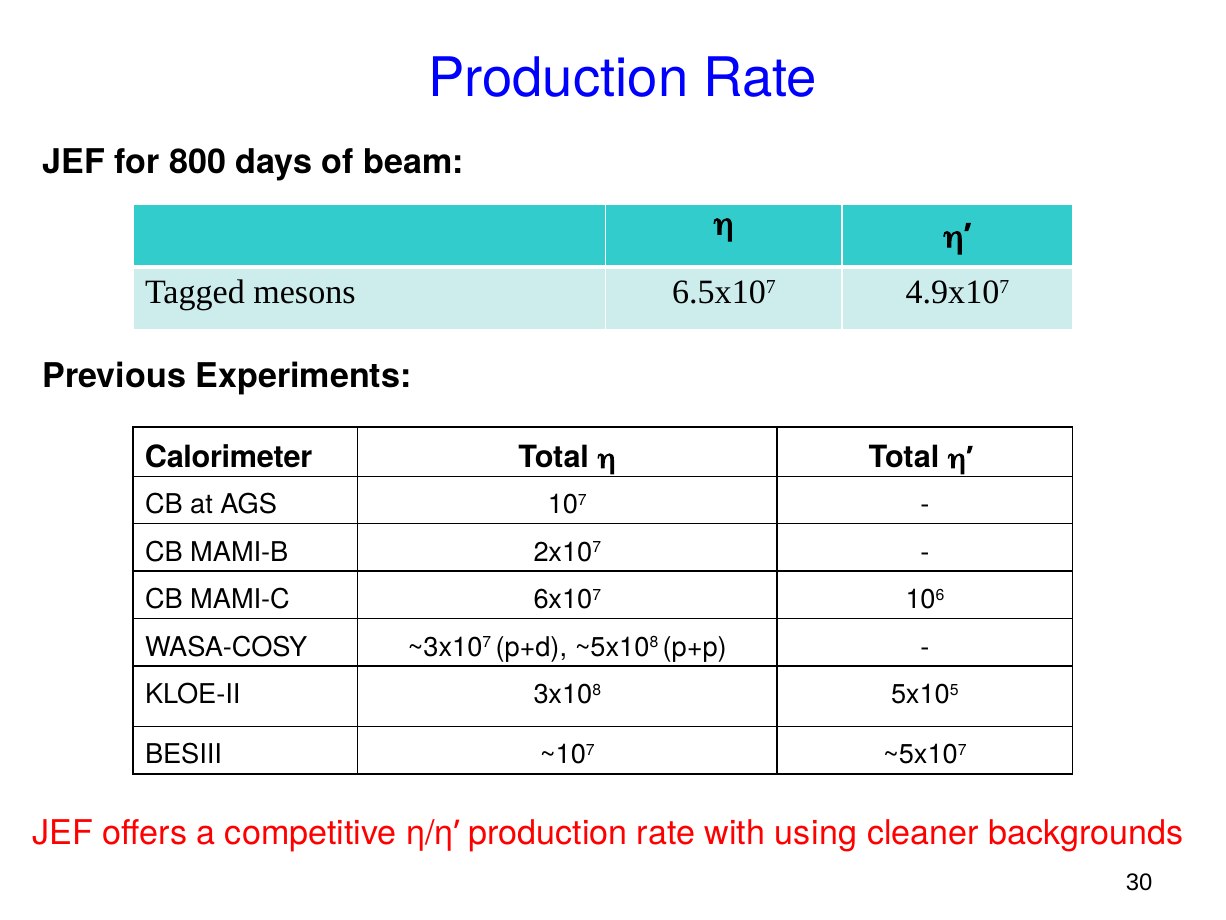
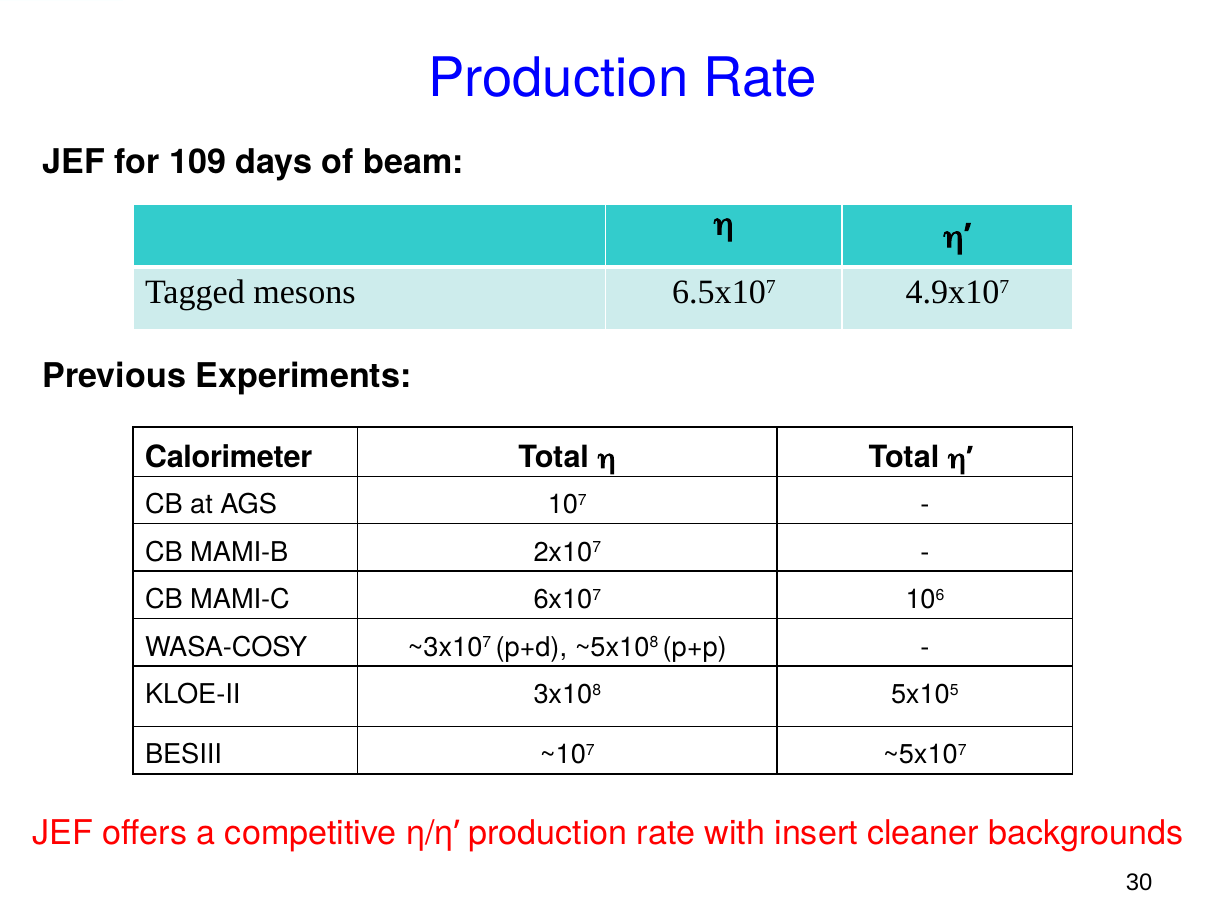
800: 800 -> 109 (198, 162)
using: using -> insert (816, 833)
